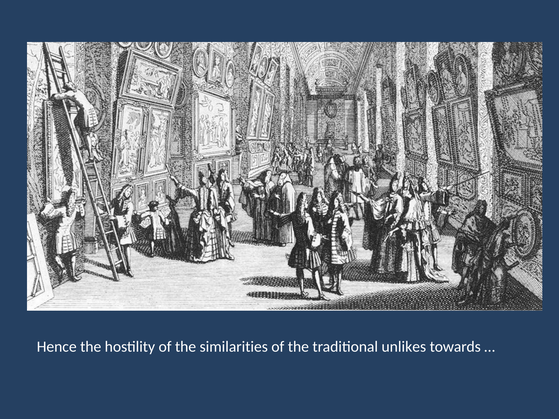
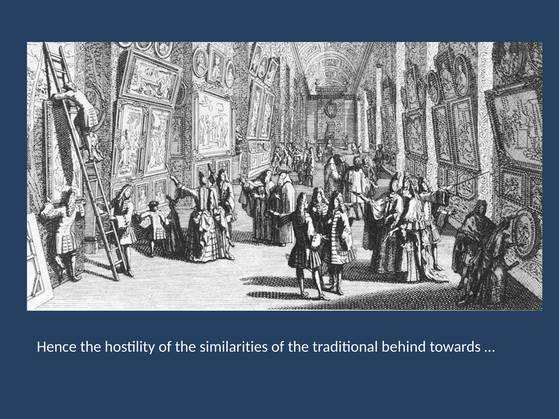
unlikes: unlikes -> behind (404, 347)
